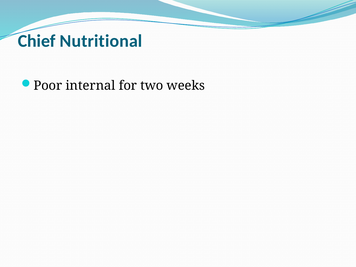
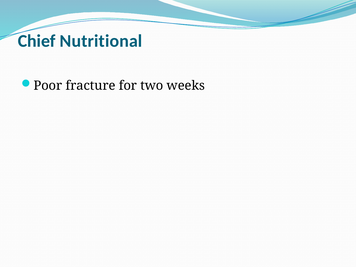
internal: internal -> fracture (91, 86)
